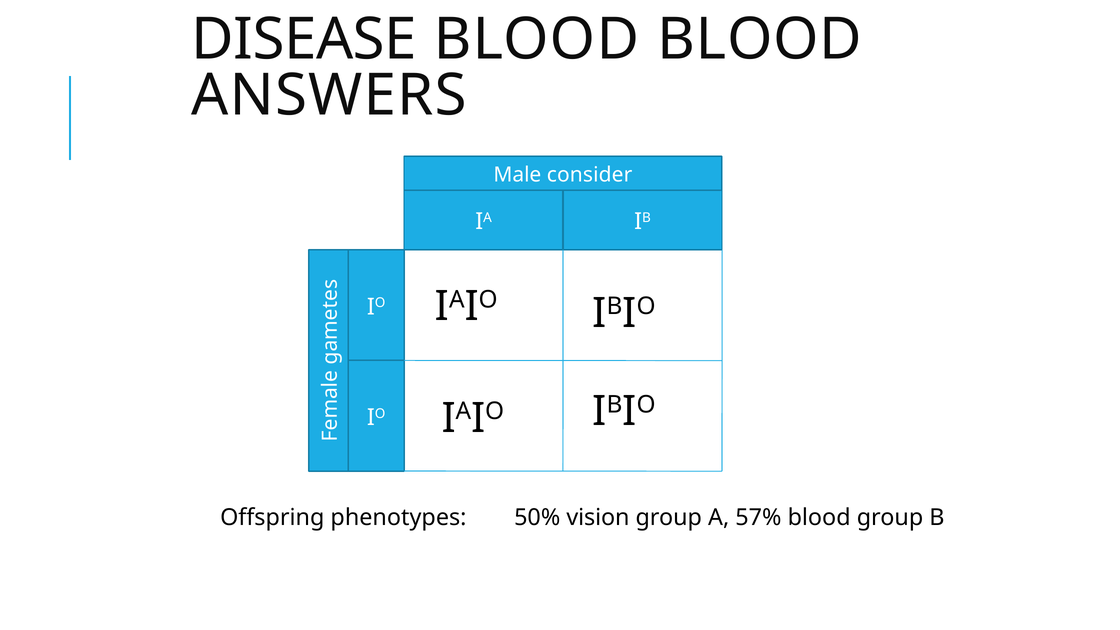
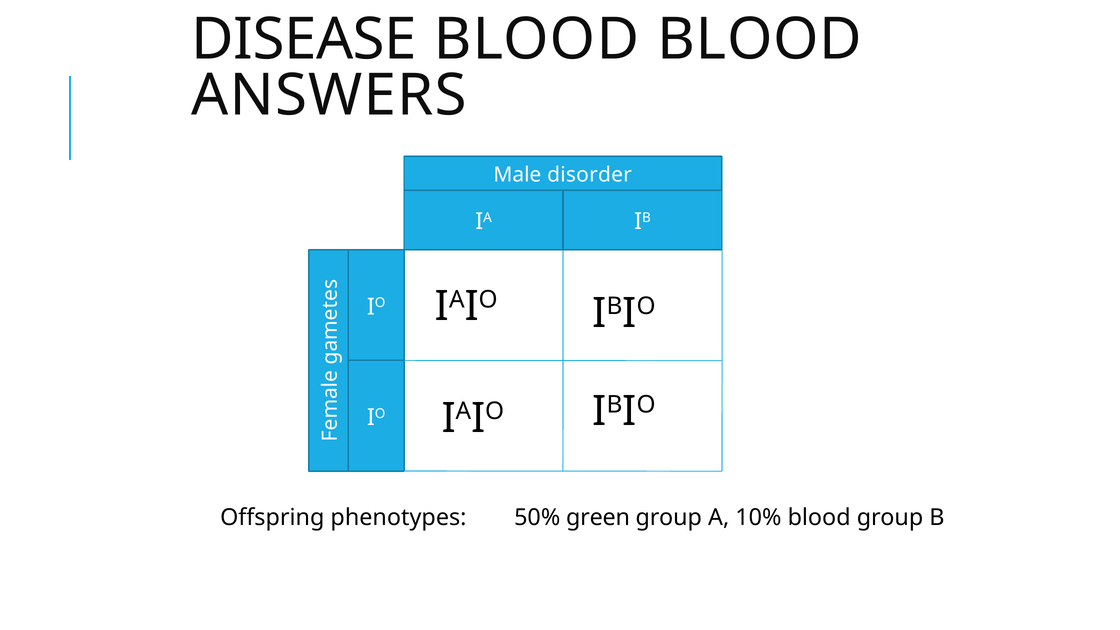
consider: consider -> disorder (590, 175)
vision: vision -> green (598, 518)
57%: 57% -> 10% (758, 518)
